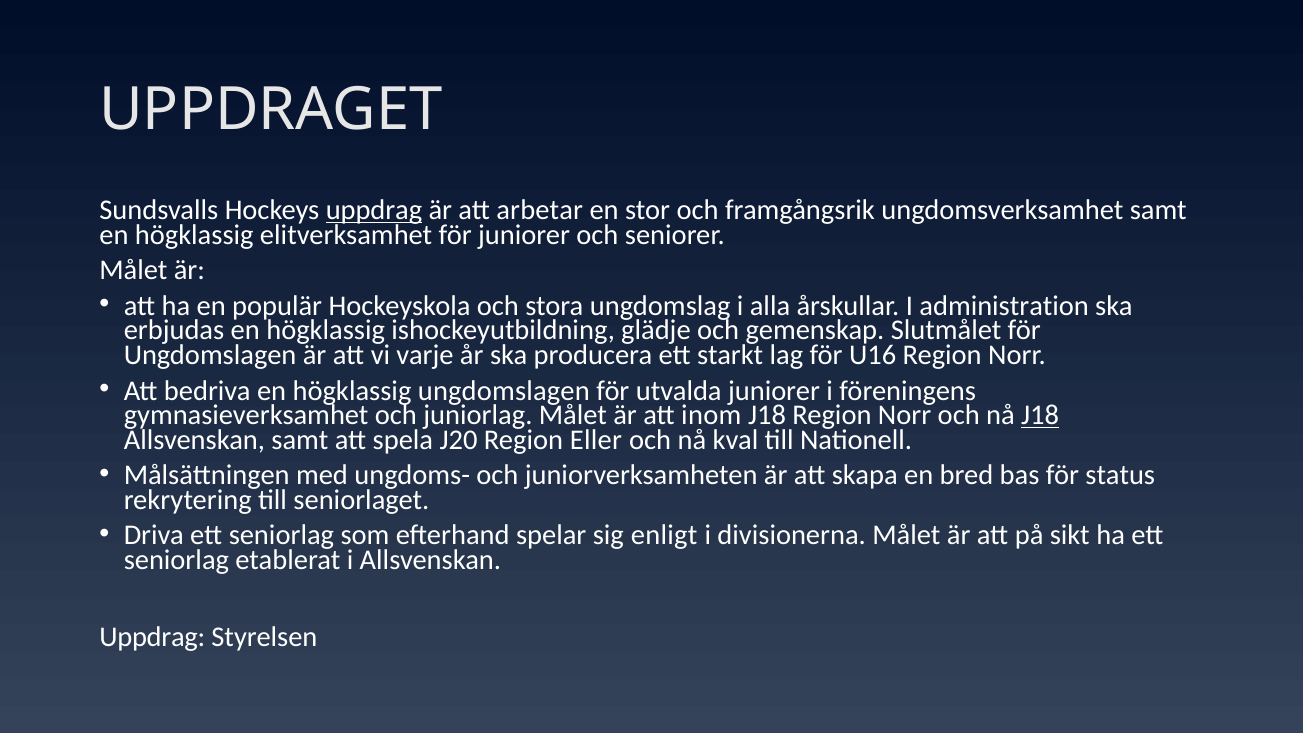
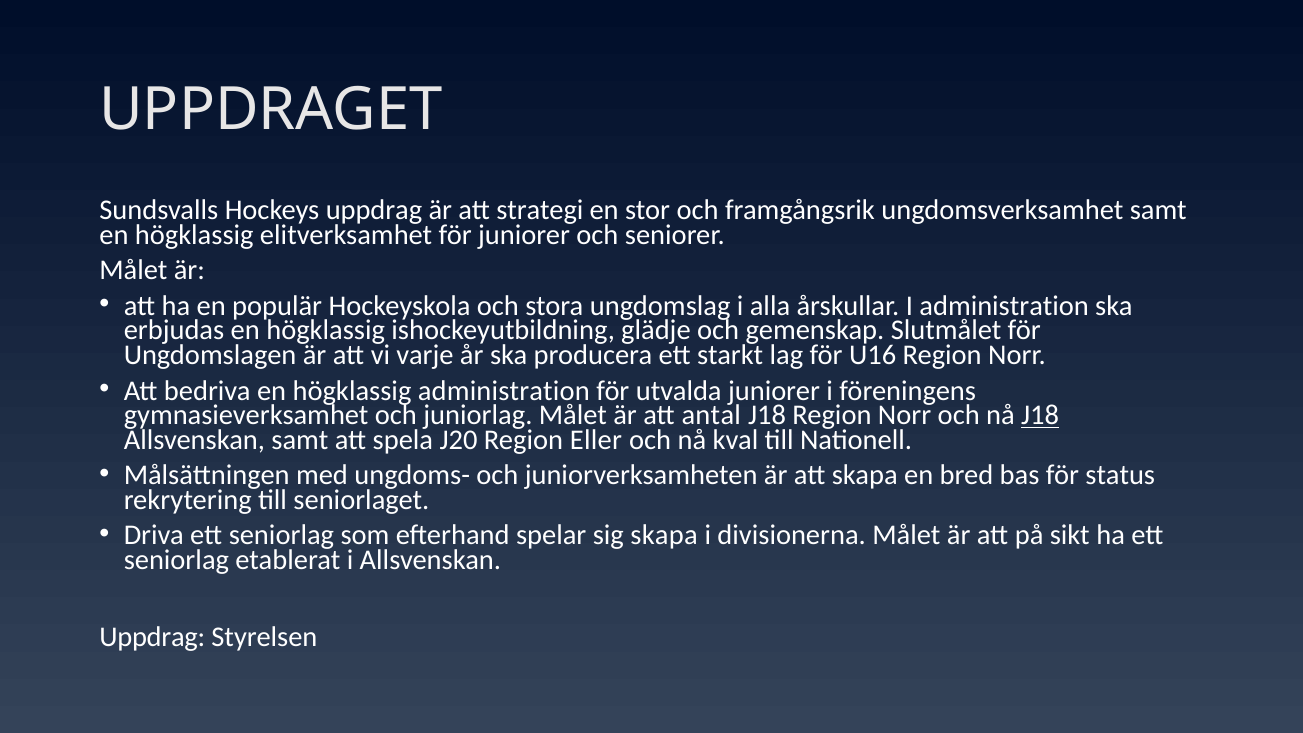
uppdrag underline: present -> none (374, 210)
arbetar: arbetar -> strategi (540, 210)
högklassig ungdomslagen: ungdomslagen -> administration (504, 391)
inom: inom -> antal (711, 415)
sig enligt: enligt -> skapa (664, 535)
